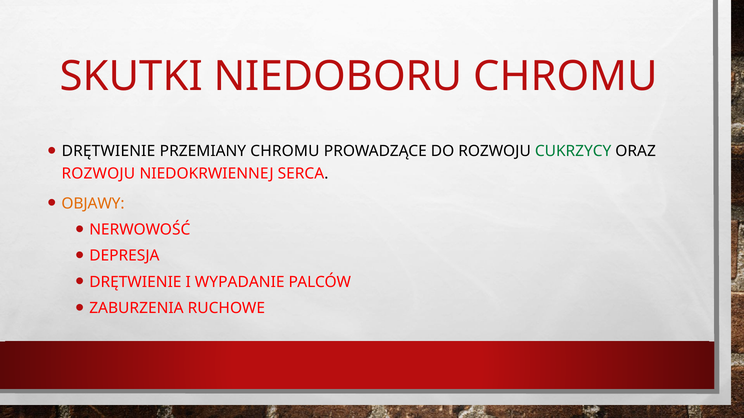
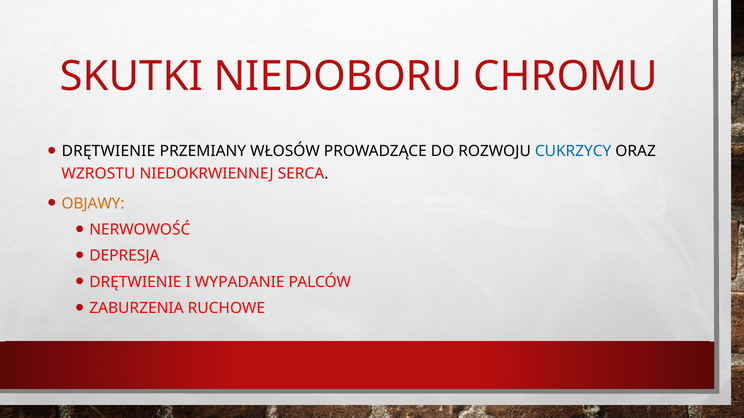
PRZEMIANY CHROMU: CHROMU -> WŁOSÓW (285, 151)
CUKRZYCY colour: green -> blue (573, 151)
ROZWOJU: ROZWOJU -> WZROSTU (98, 174)
